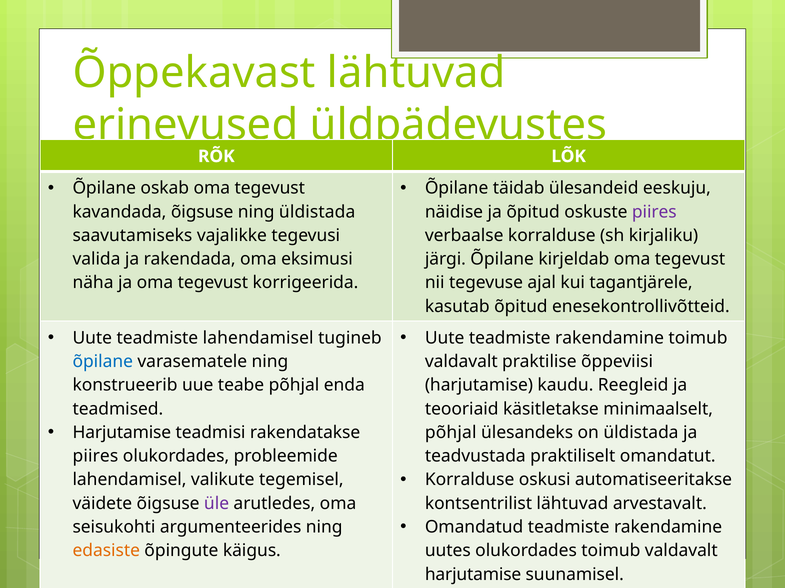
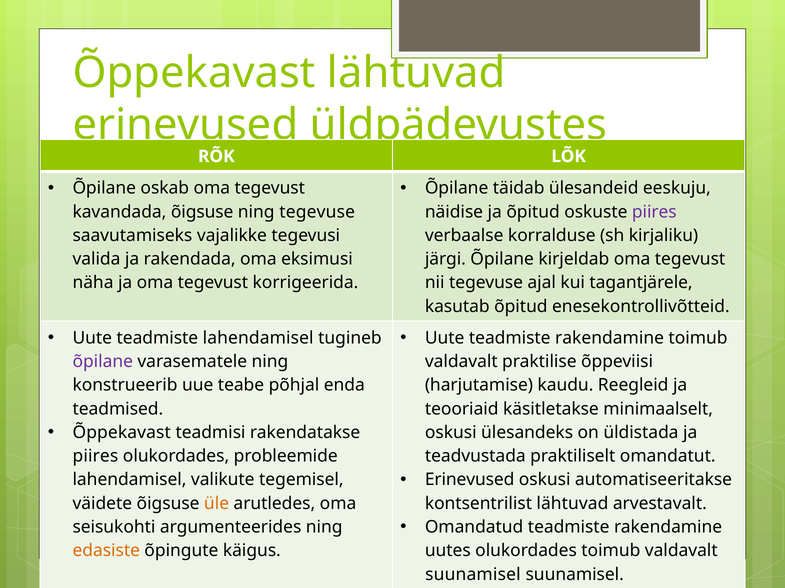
ning üldistada: üldistada -> tegevuse (317, 212)
õpilane colour: blue -> purple (103, 362)
Harjutamise: Harjutamise -> Õppekavast (122, 433)
põhjal: põhjal -> oskusi (451, 433)
Korralduse: Korralduse -> Erinevused (470, 480)
üle colour: purple -> orange (217, 504)
harjutamise: harjutamise -> suunamisel (473, 575)
